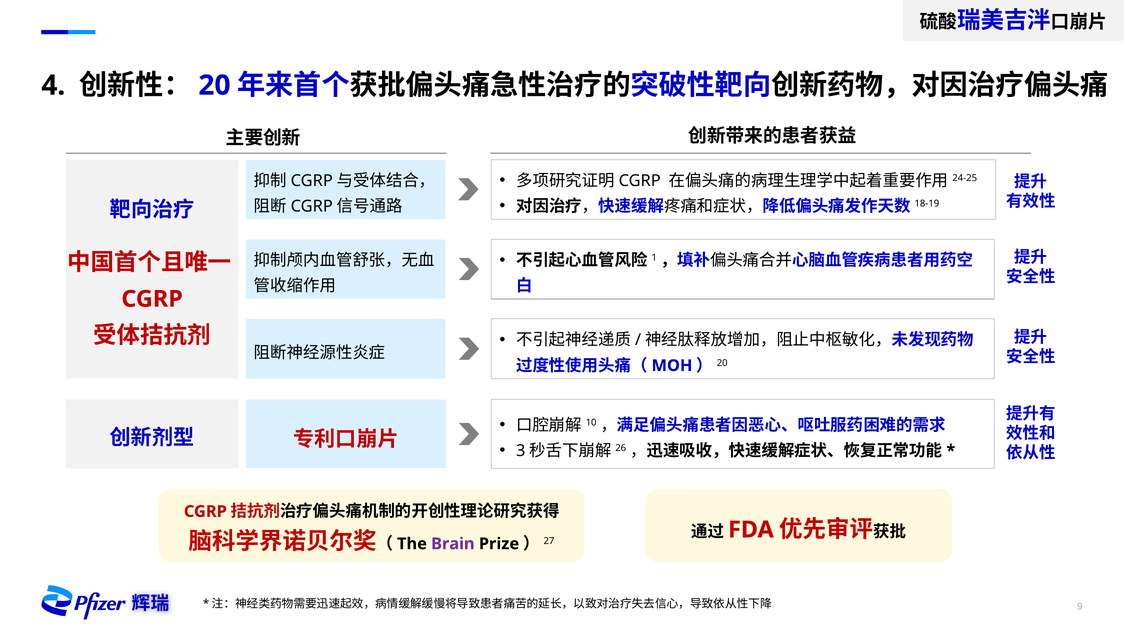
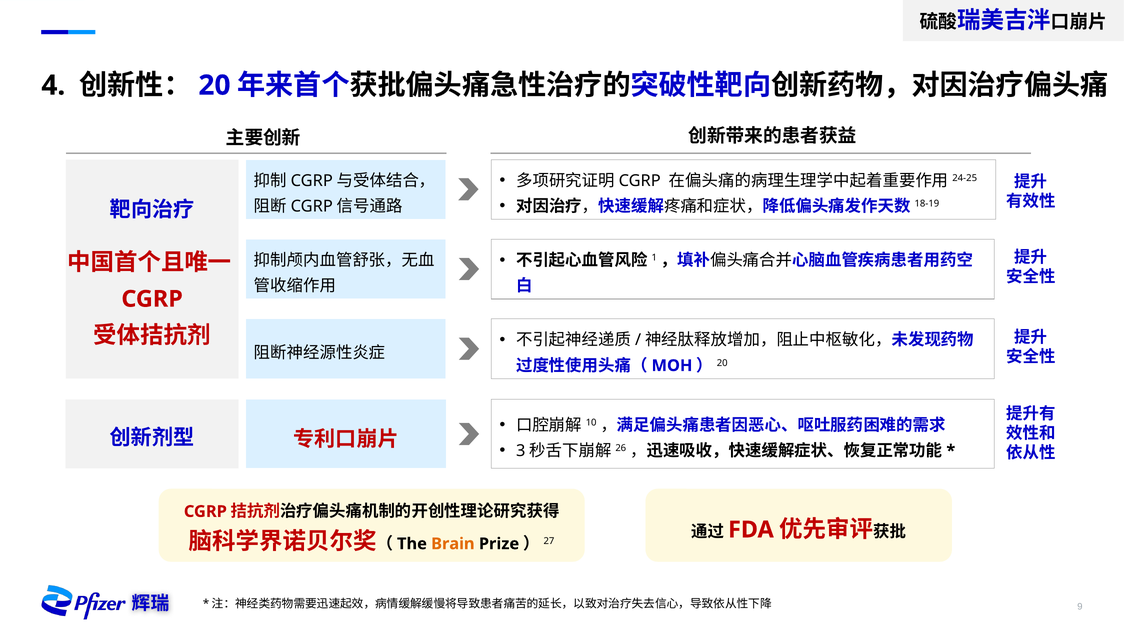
Brain colour: purple -> orange (453, 544)
